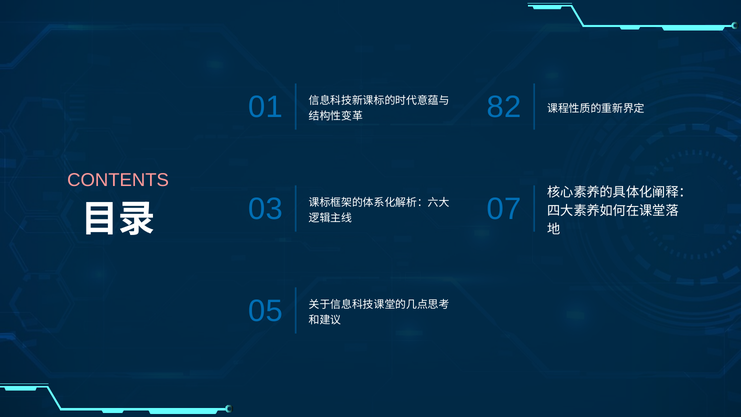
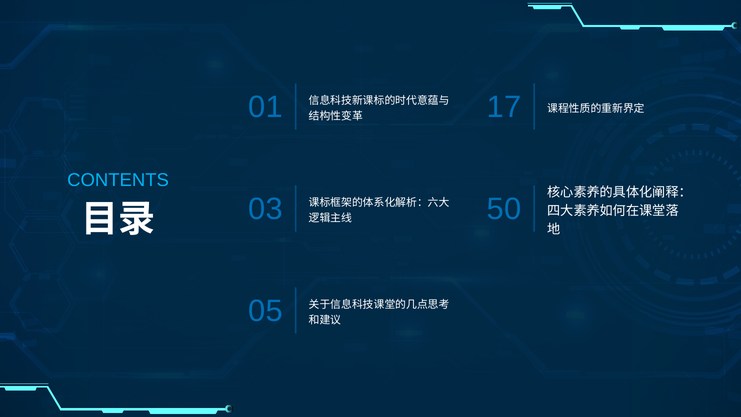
82: 82 -> 17 (504, 107)
CONTENTS colour: pink -> light blue (118, 180)
07: 07 -> 50 (504, 209)
